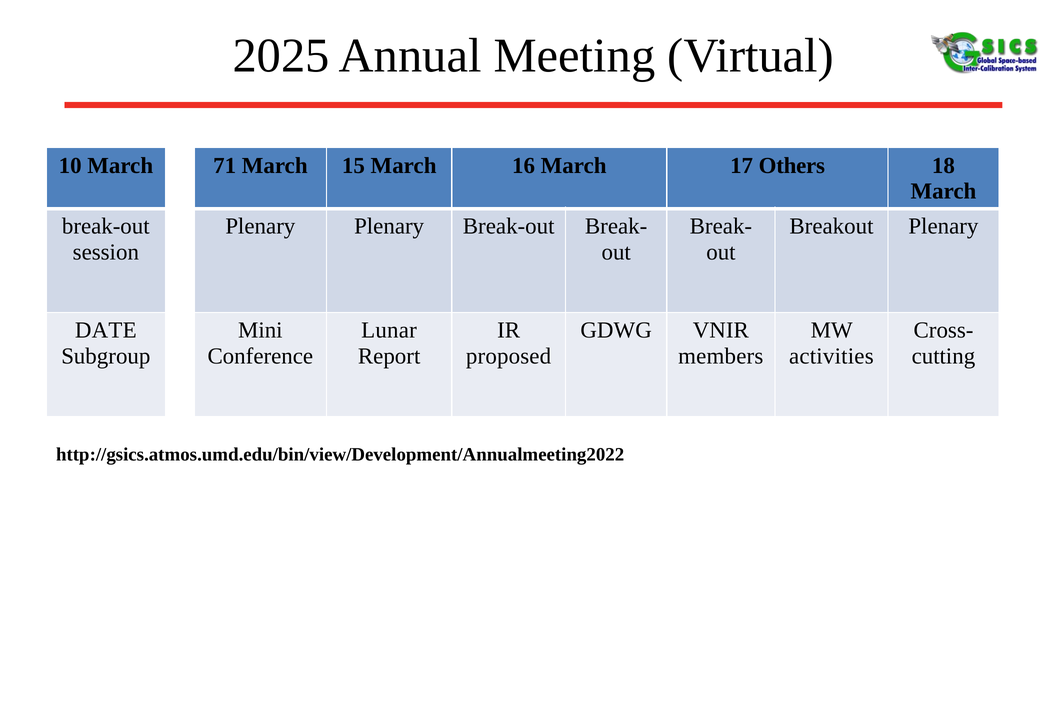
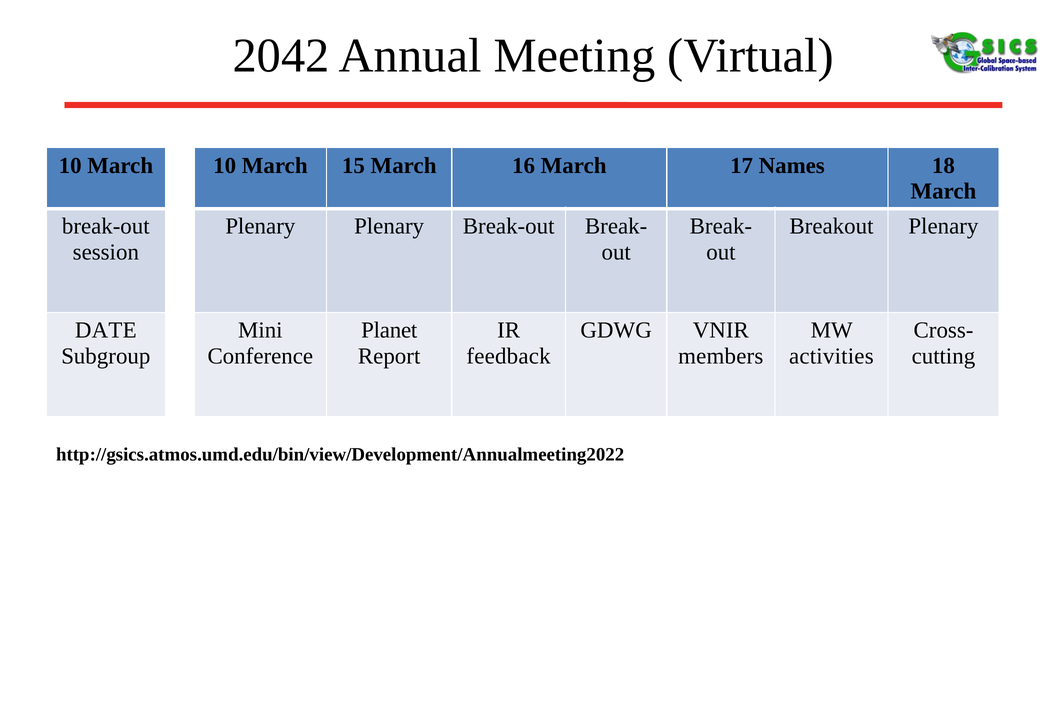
2025: 2025 -> 2042 (281, 56)
March 71: 71 -> 10 (225, 165)
Others: Others -> Names (792, 165)
Lunar: Lunar -> Planet (389, 330)
proposed: proposed -> feedback (509, 356)
